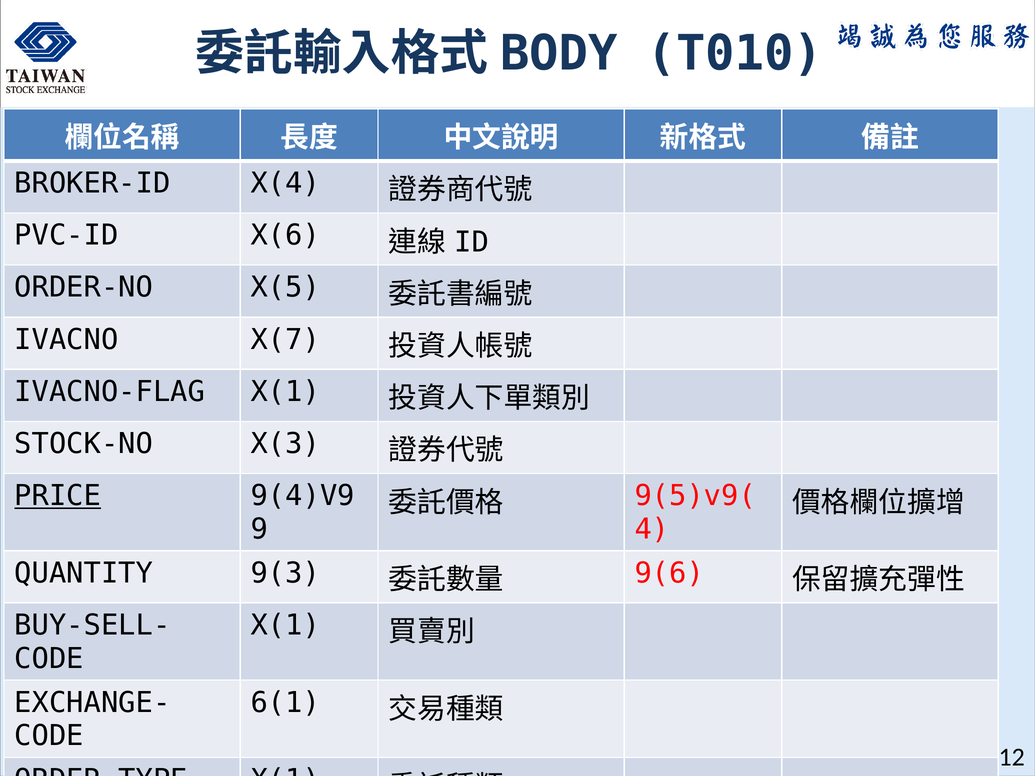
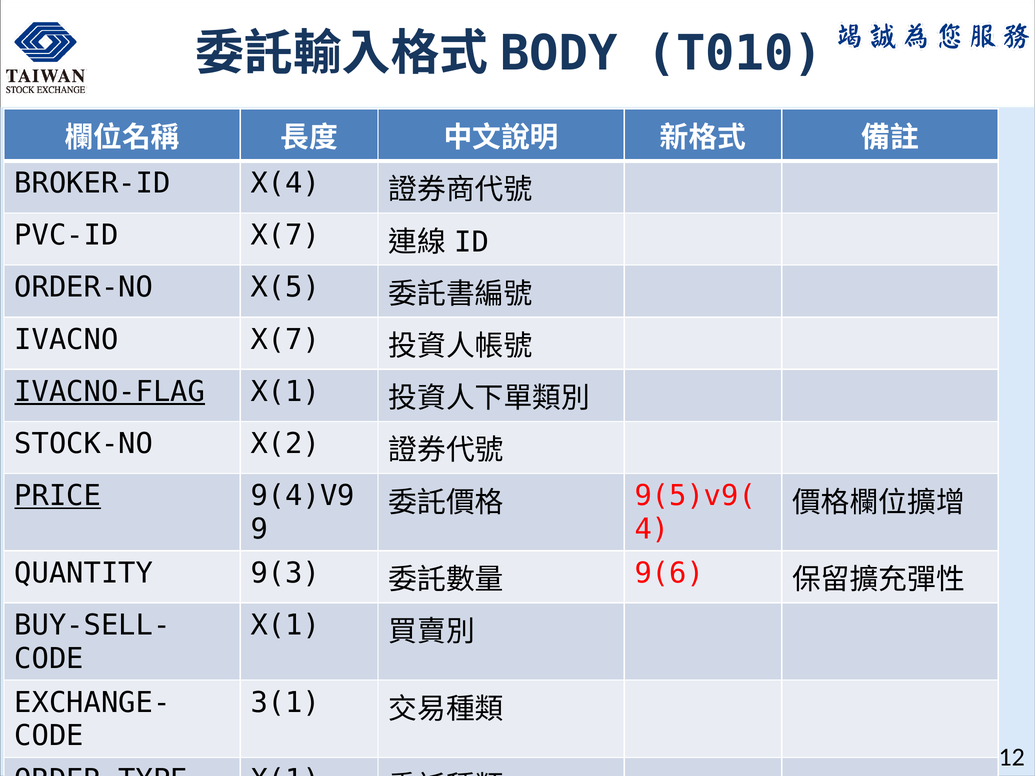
PVC-ID X(6: X(6 -> X(7 (285, 235)
IVACNO-FLAG underline: none -> present (110, 392)
X(3: X(3 -> X(2 (285, 444)
6(1: 6(1 -> 3(1 (285, 703)
